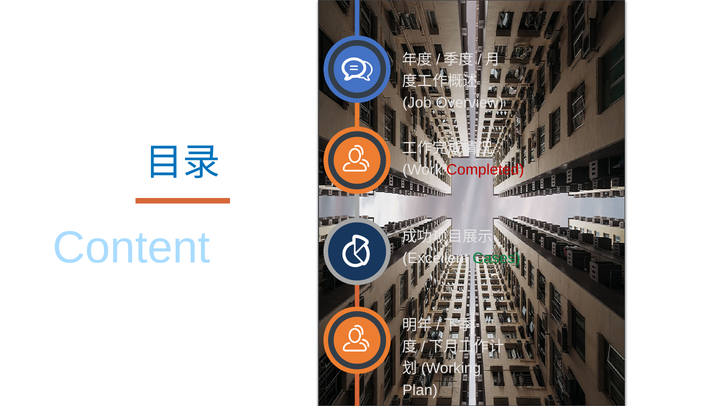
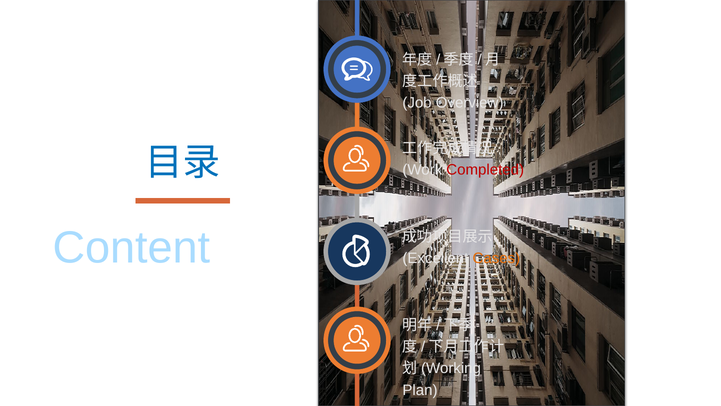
Cases colour: green -> orange (496, 258)
